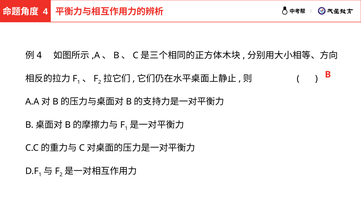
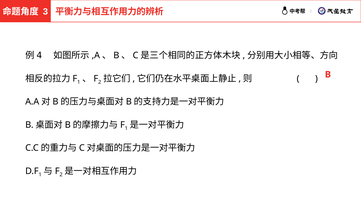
4: 4 -> 3 (45, 12)
